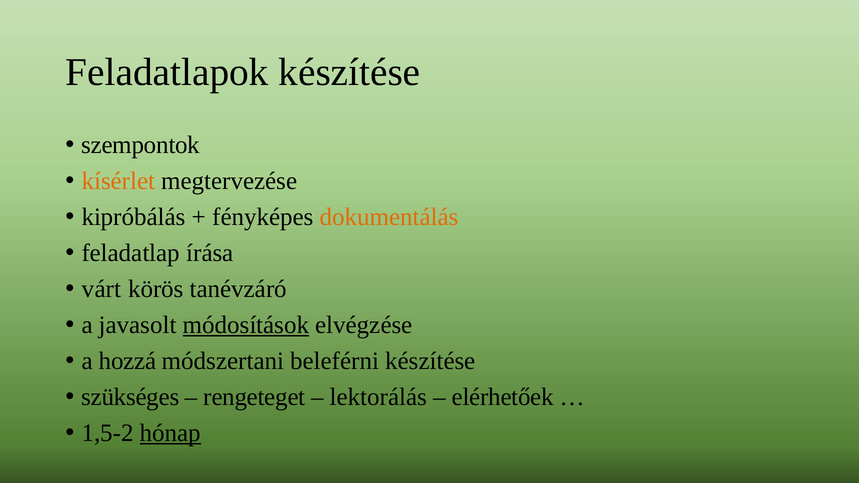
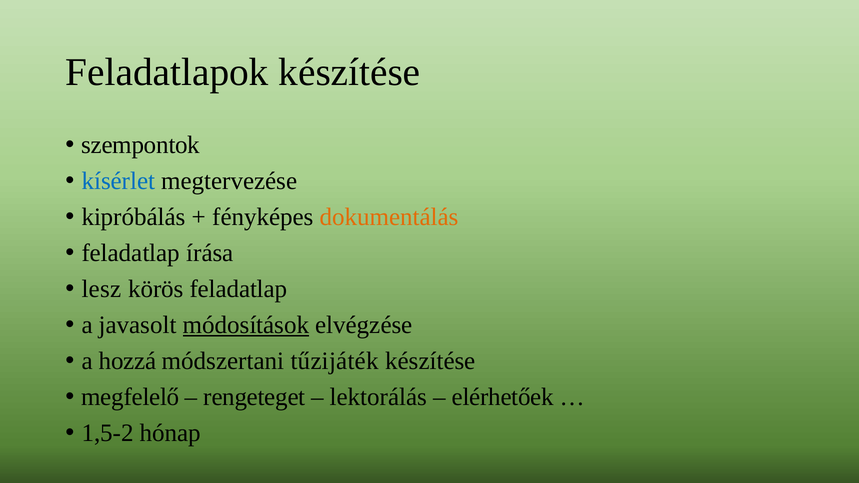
kísérlet colour: orange -> blue (118, 181)
várt: várt -> lesz (102, 289)
körös tanévzáró: tanévzáró -> feladatlap (238, 289)
beleférni: beleférni -> tűzijáték (335, 361)
szükséges: szükséges -> megfelelő (130, 397)
hónap underline: present -> none (170, 433)
